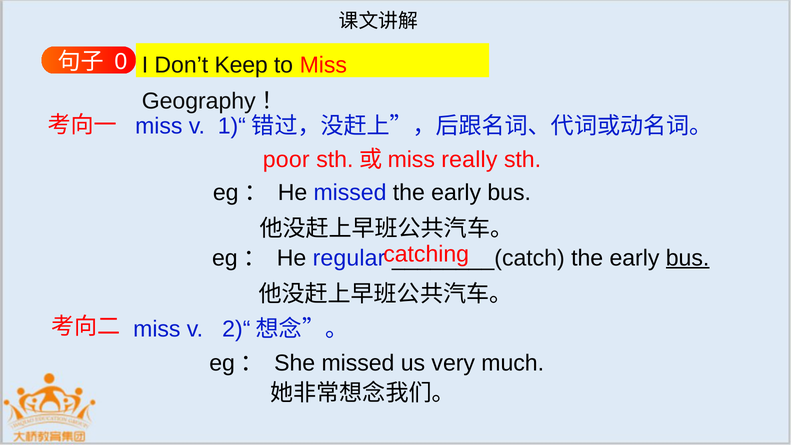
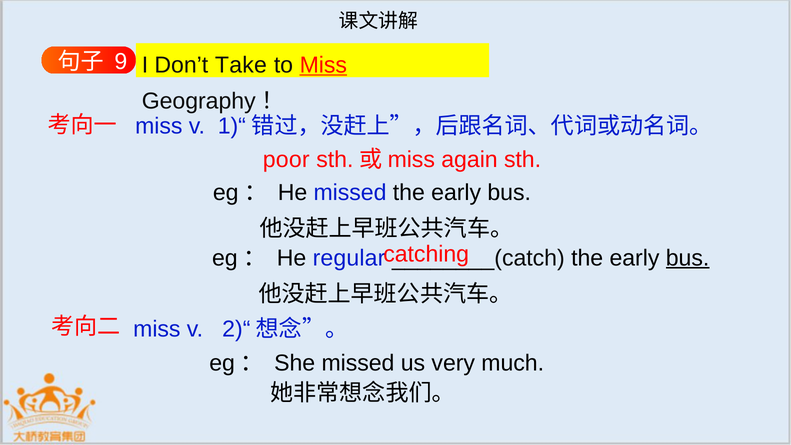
0: 0 -> 9 (121, 62)
Keep: Keep -> Take (241, 65)
Miss underline: none -> present (323, 65)
really: really -> again (469, 160)
